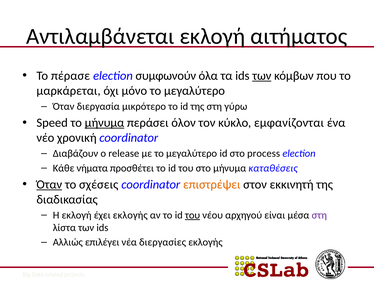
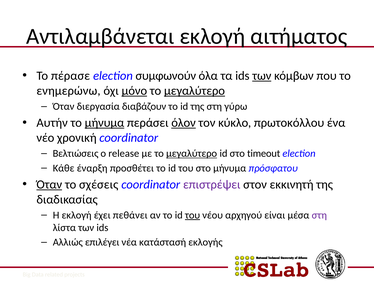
μαρκάρεται: μαρκάρεται -> ενημερώνω (68, 91)
μόνο underline: none -> present (134, 91)
μεγαλύτερο underline: none -> present (194, 91)
μικρότερο: μικρότερο -> διαβάζουν (144, 106)
Speed: Speed -> Αυτήν (52, 123)
όλον underline: none -> present (184, 123)
εμφανίζονται: εμφανίζονται -> πρωτοκόλλου (289, 123)
Διαβάζουν: Διαβάζουν -> Βελτιώσεις (76, 153)
μεγαλύτερο underline: none -> present (192, 153)
process: process -> timeout (264, 153)
νήματα: νήματα -> έναρξη (92, 168)
καταθέσεις: καταθέσεις -> πρόσφατου (273, 168)
επιστρέψει colour: orange -> purple (212, 184)
έχει εκλογής: εκλογής -> πεθάνει (130, 215)
διεργασίες: διεργασίες -> κατάστασή (163, 242)
